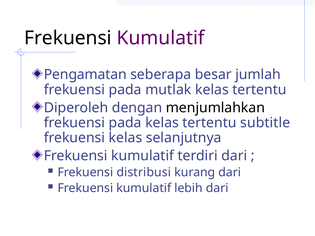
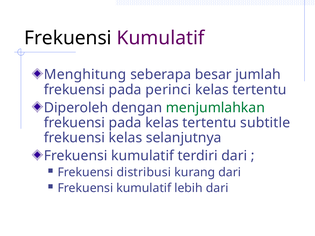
Pengamatan: Pengamatan -> Menghitung (85, 75)
mutlak: mutlak -> perinci (168, 90)
menjumlahkan colour: black -> green (215, 108)
